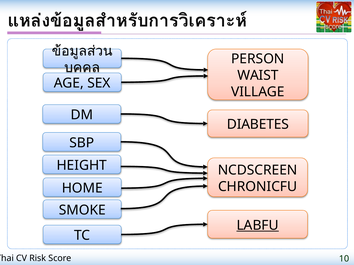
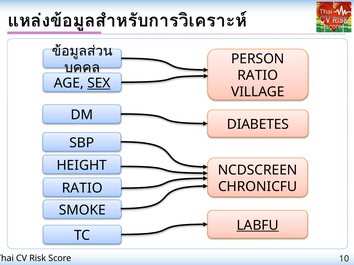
WAIST: WAIST -> RATIO (258, 76)
SEX underline: none -> present (99, 83)
HOME: HOME -> RATIO (82, 188)
